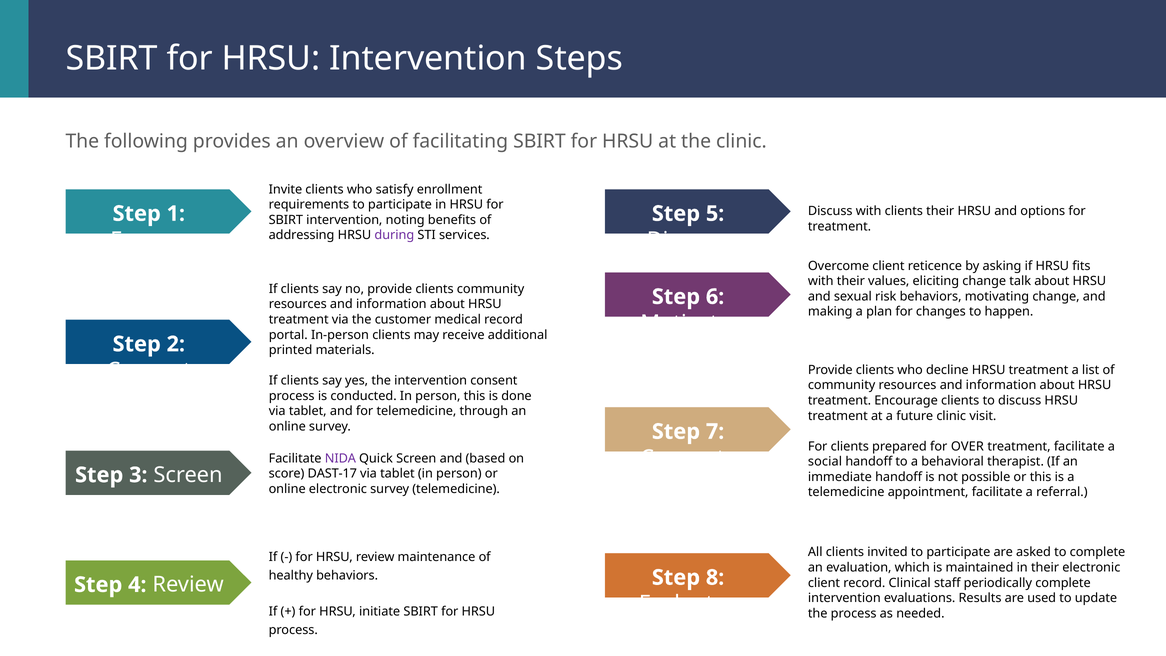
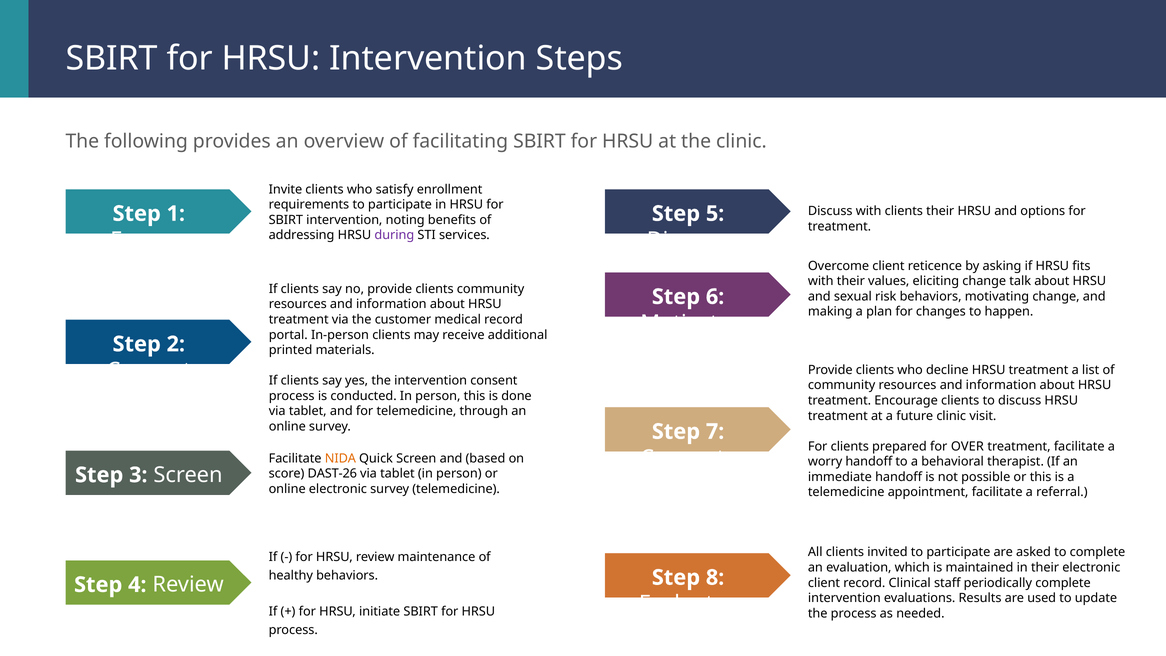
NIDA colour: purple -> orange (340, 458)
social: social -> worry (825, 462)
DAST-17: DAST-17 -> DAST-26 (332, 473)
